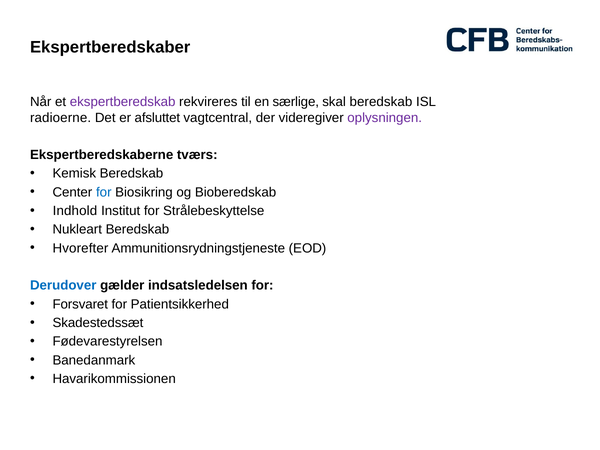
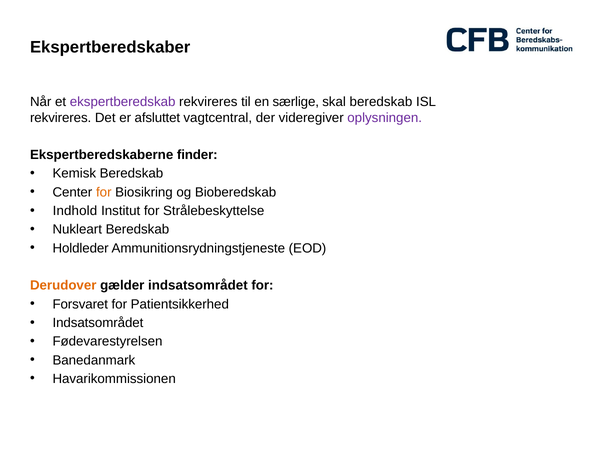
radioerne: radioerne -> rekvireres (61, 118)
tværs: tværs -> finder (197, 155)
for colour: blue -> orange (104, 192)
Hvorefter: Hvorefter -> Holdleder (81, 248)
Derudover colour: blue -> orange (63, 286)
gælder indsatsledelsen: indsatsledelsen -> indsatsområdet (198, 286)
Skadestedssæt: Skadestedssæt -> Indsatsområdet (98, 323)
